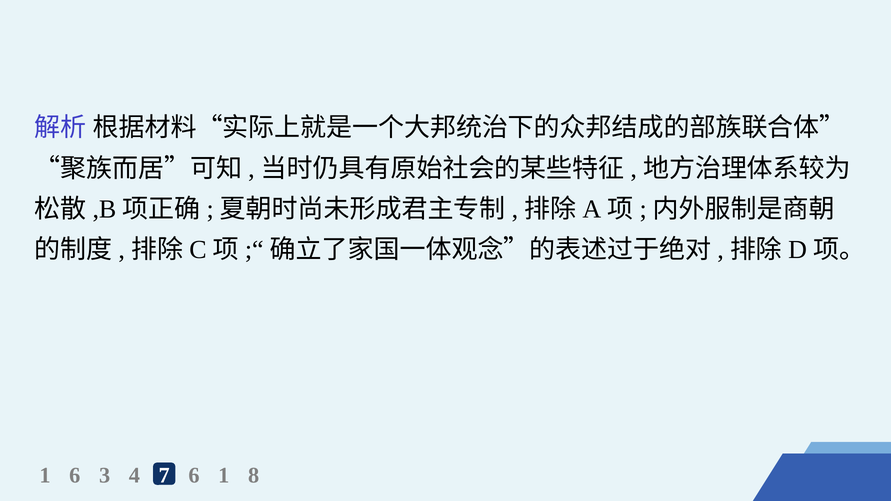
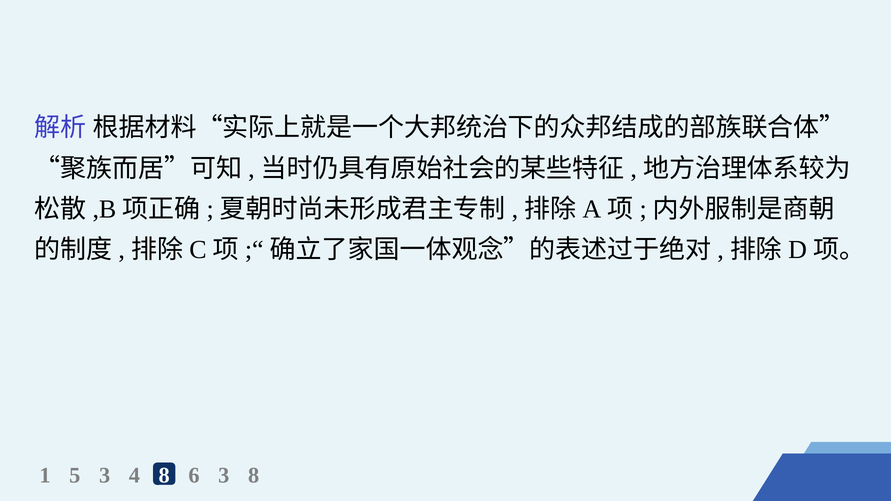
1 6: 6 -> 5 (75, 475)
4 7: 7 -> 8 (164, 475)
6 1: 1 -> 3 (224, 475)
